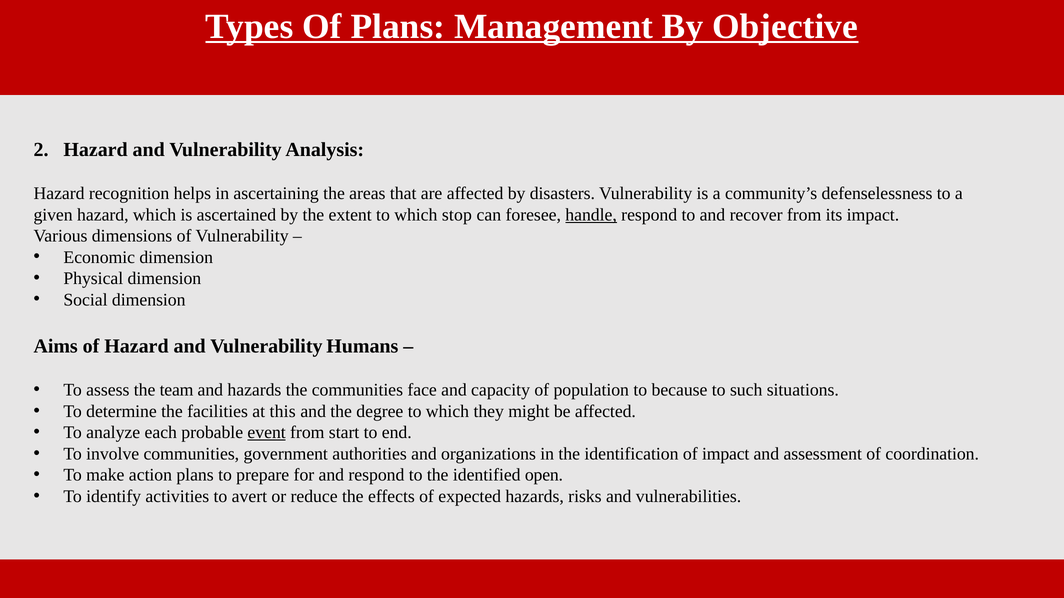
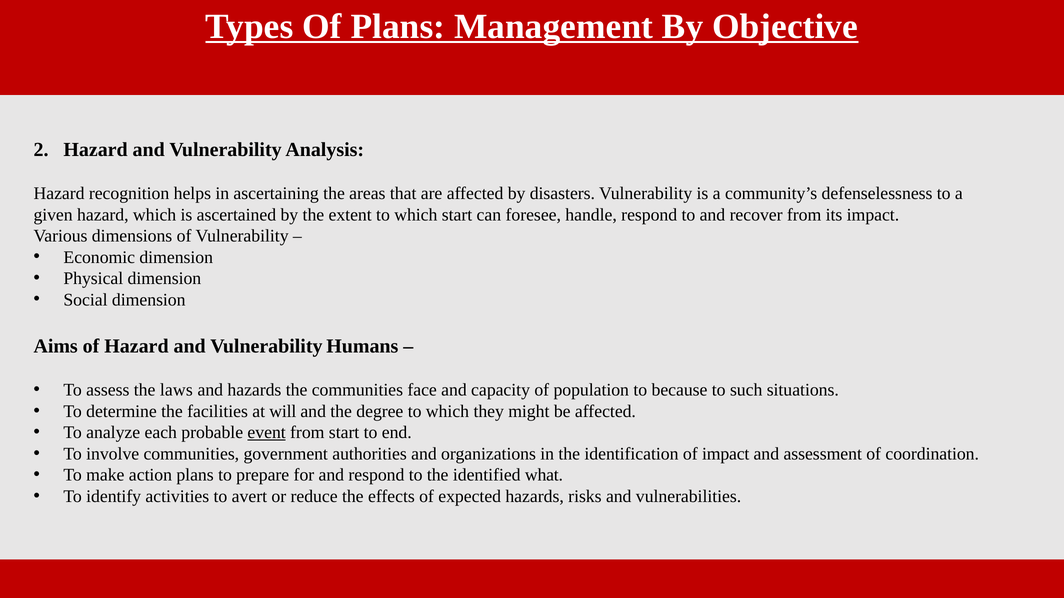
which stop: stop -> start (457, 215)
handle underline: present -> none (591, 215)
team: team -> laws (176, 390)
this: this -> will (283, 412)
open: open -> what (544, 475)
